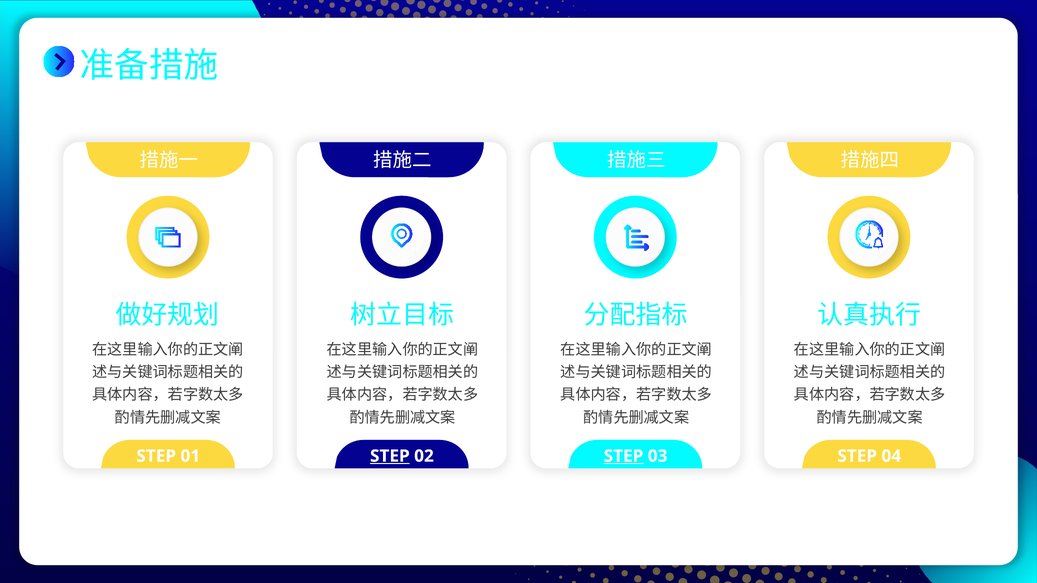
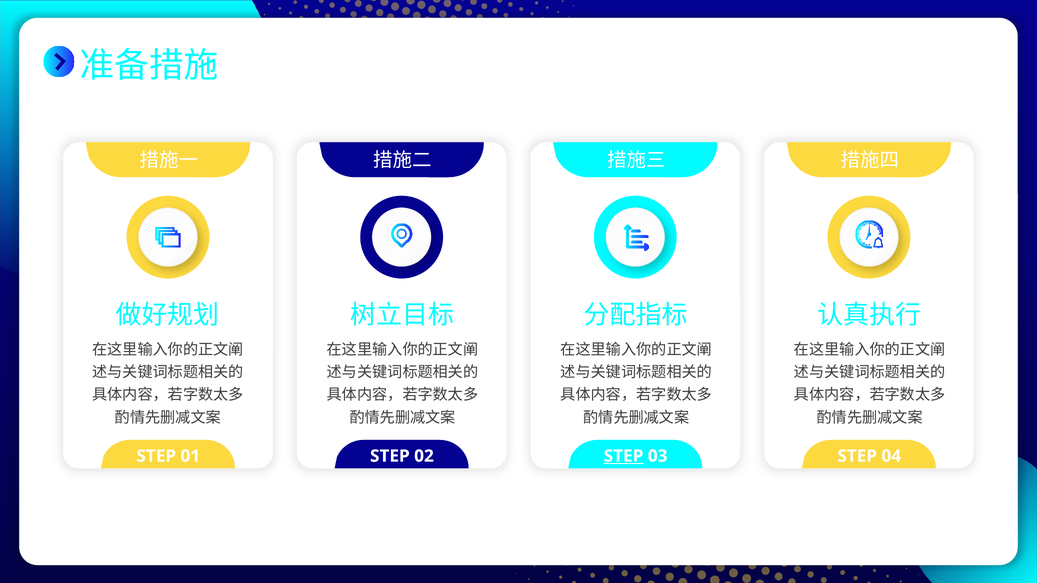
STEP underline: present -> none (390, 456)
